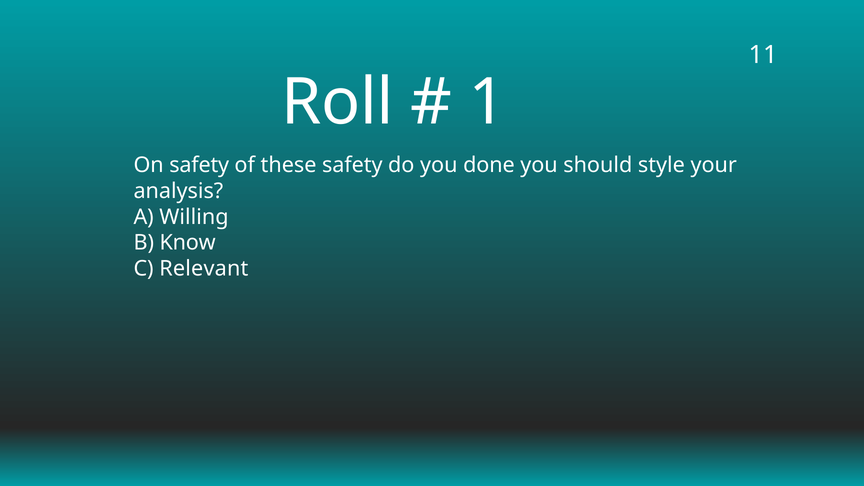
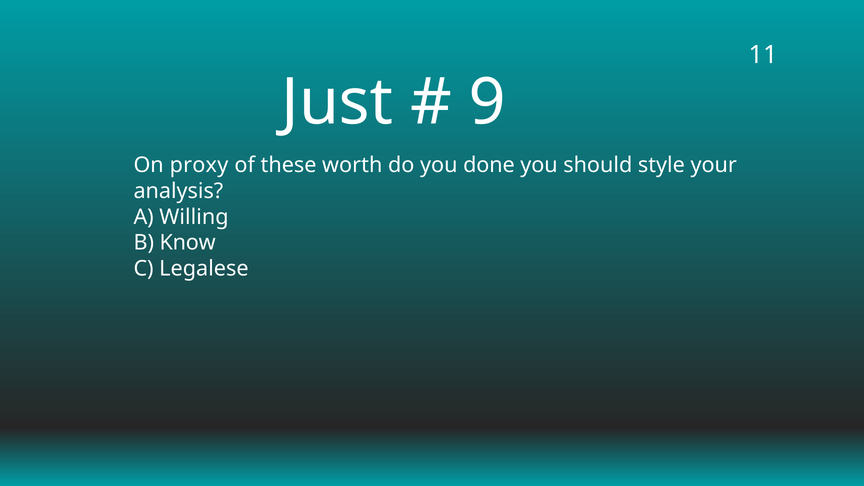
Roll: Roll -> Just (337, 102)
1: 1 -> 9 (487, 102)
On safety: safety -> proxy (199, 165)
these safety: safety -> worth (352, 165)
Relevant: Relevant -> Legalese (204, 269)
